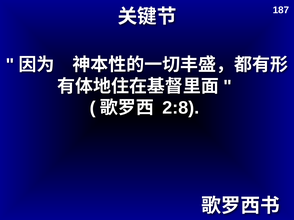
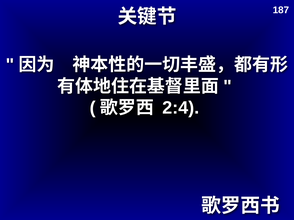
2:8: 2:8 -> 2:4 (181, 108)
